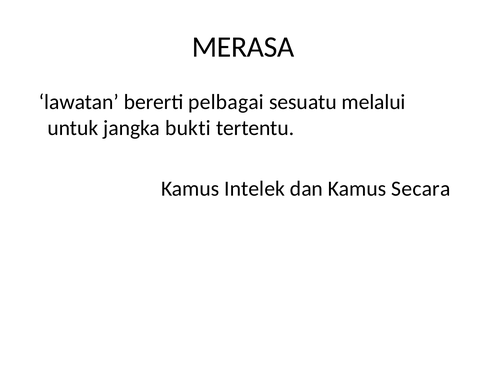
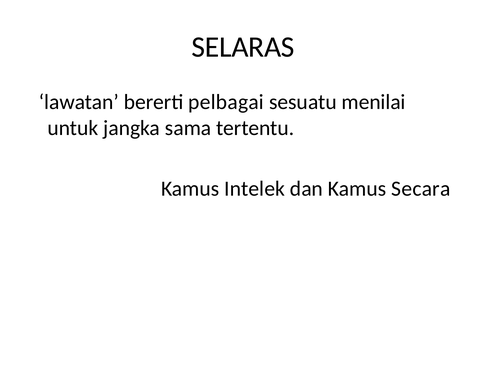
MERASA: MERASA -> SELARAS (243, 47)
melalui: melalui -> menilai (374, 102)
bukti: bukti -> sama (188, 128)
